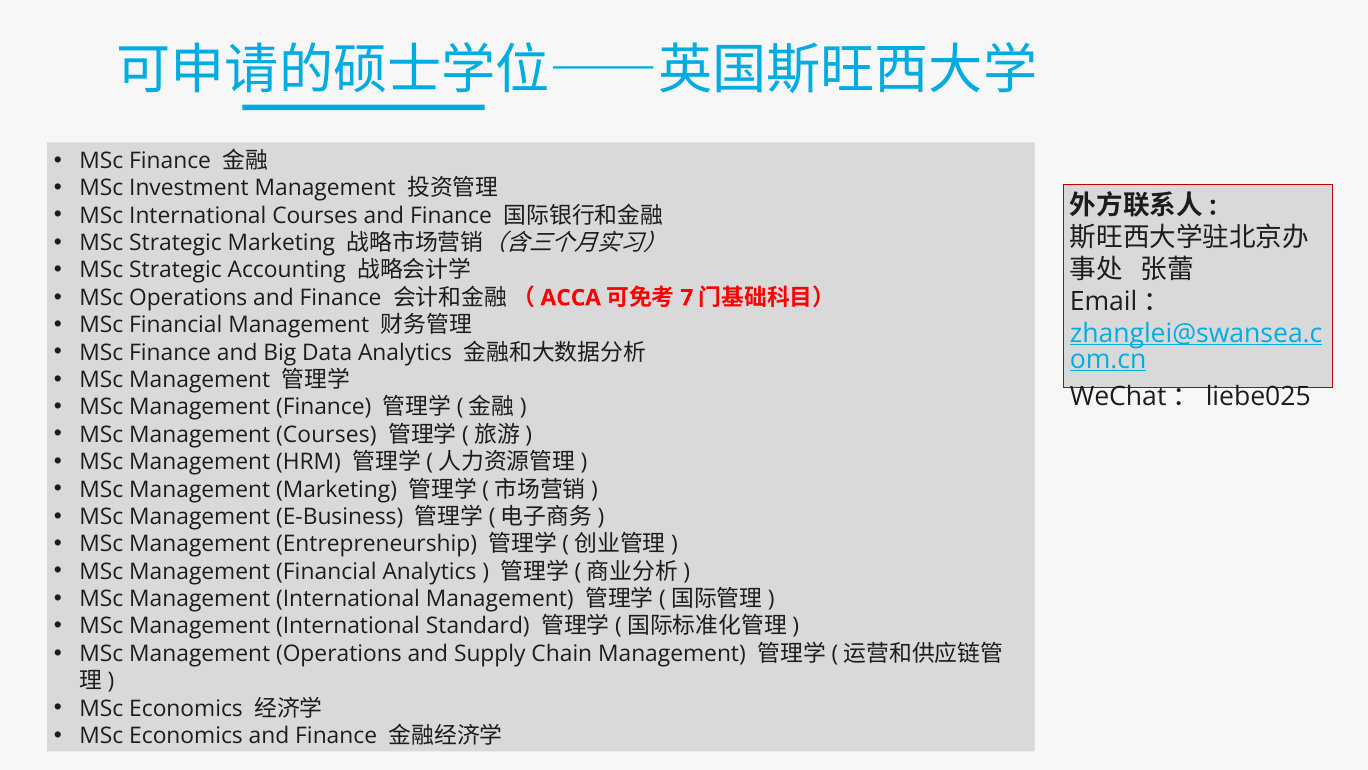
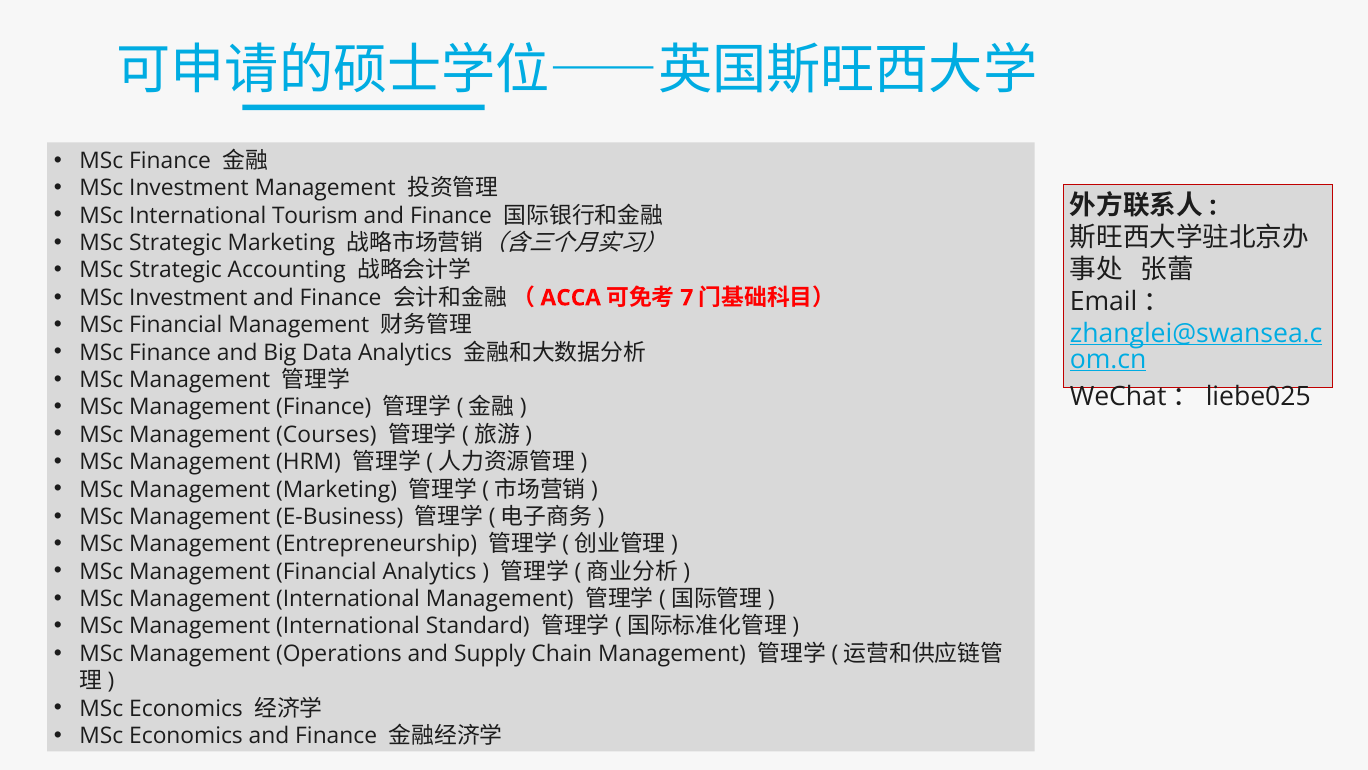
International Courses: Courses -> Tourism (315, 216)
Operations: Operations -> Investment (188, 298)
